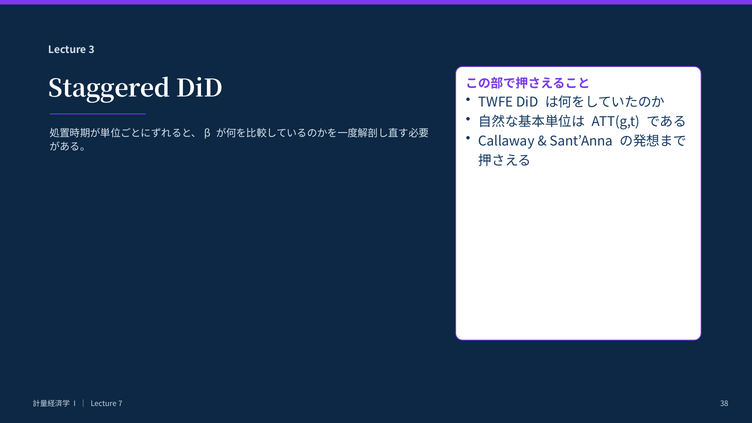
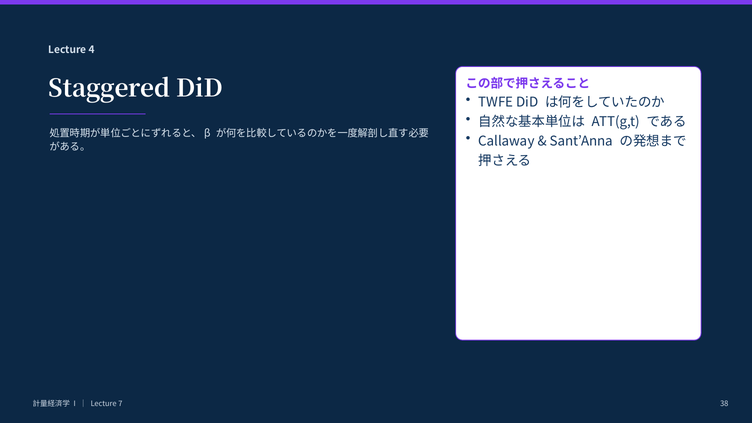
3: 3 -> 4 (92, 50)
